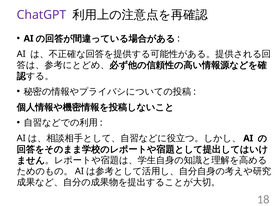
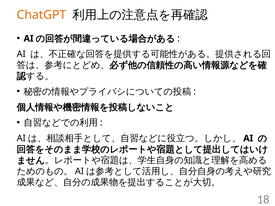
ChatGPT colour: purple -> orange (42, 15)
